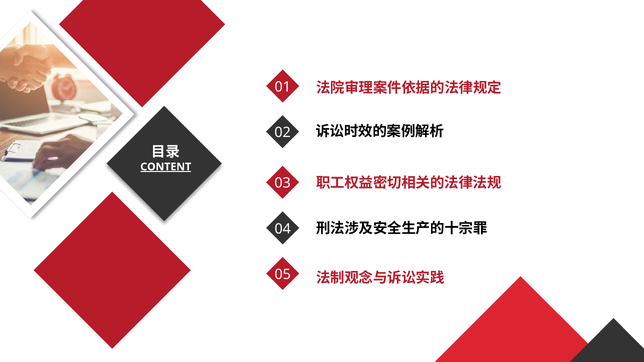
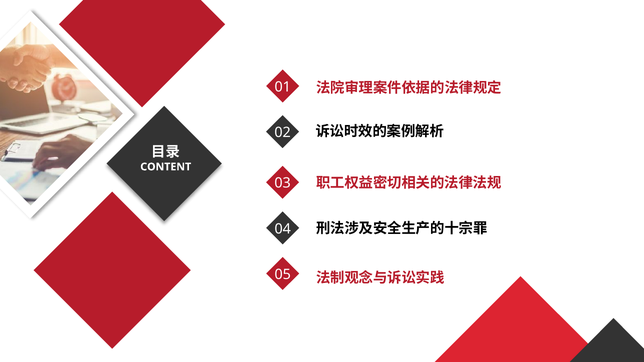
CONTENT underline: present -> none (166, 167)
